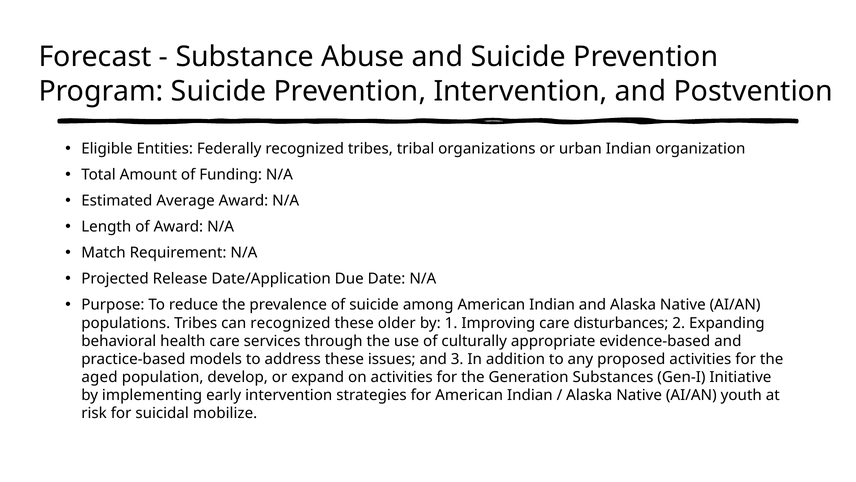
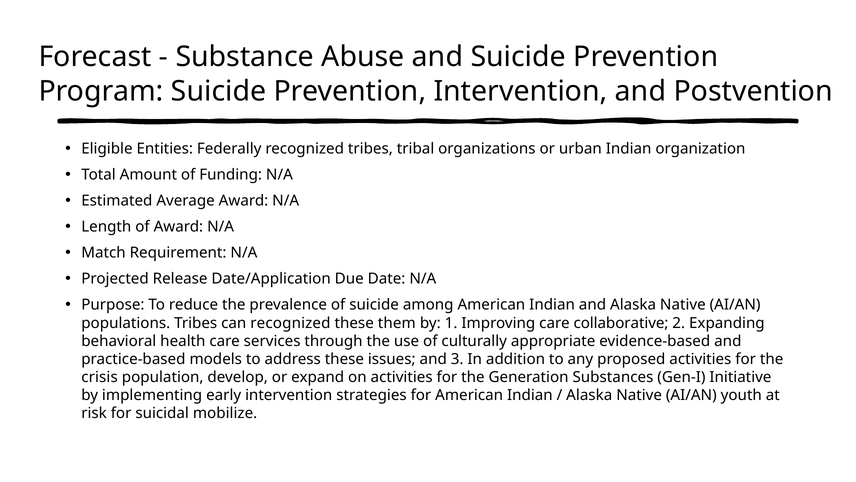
older: older -> them (397, 323)
disturbances: disturbances -> collaborative (621, 323)
aged: aged -> crisis (100, 377)
